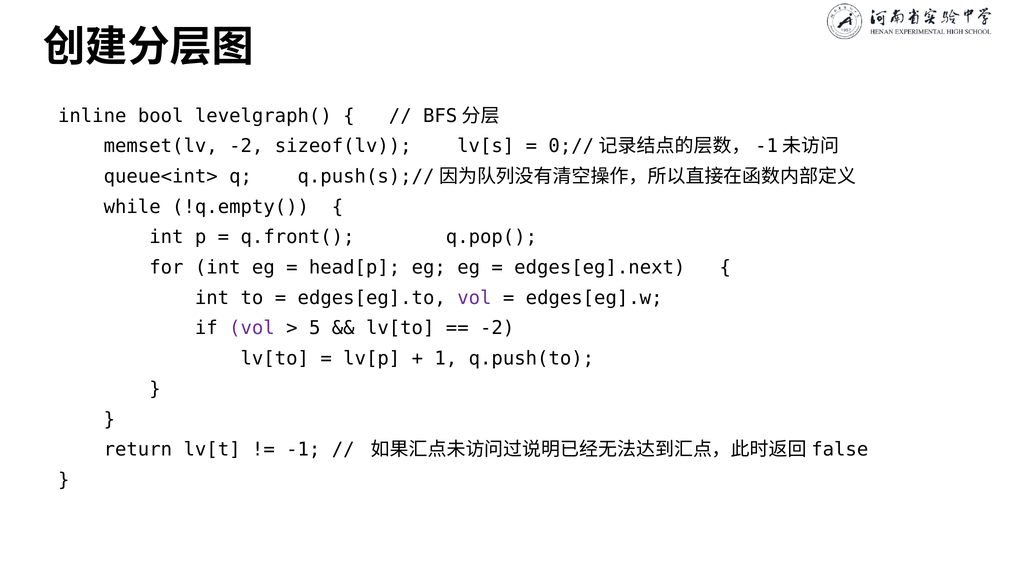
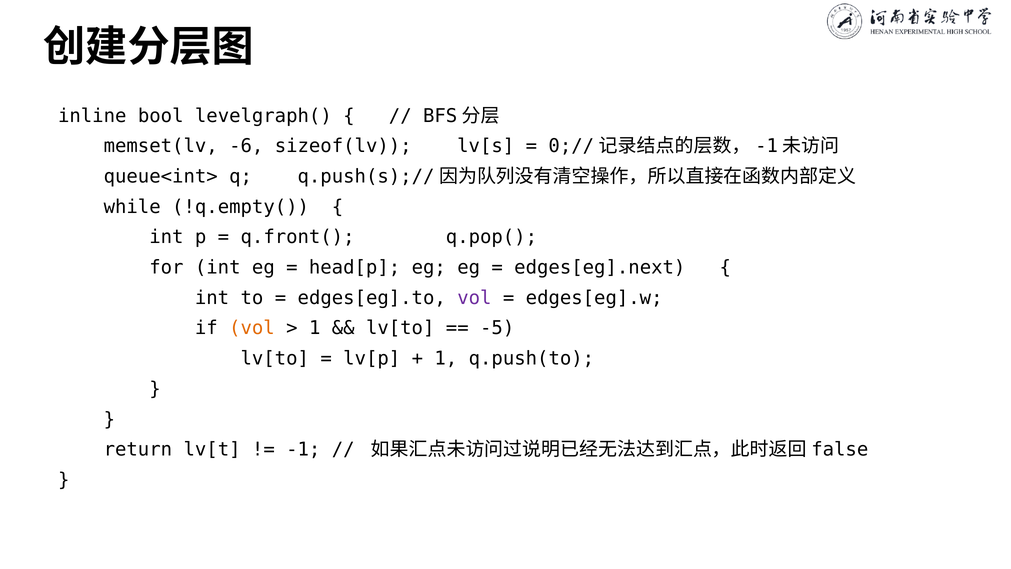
memset(lv -2: -2 -> -6 (246, 146)
vol colour: purple -> orange (252, 328)
5: 5 -> 1 (315, 328)
-2: -2 -> -5 (497, 328)
